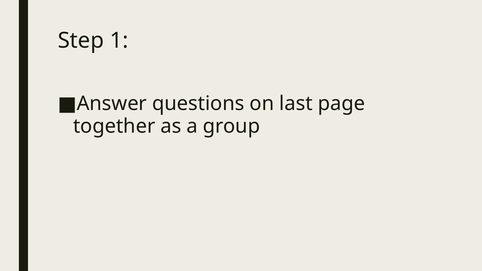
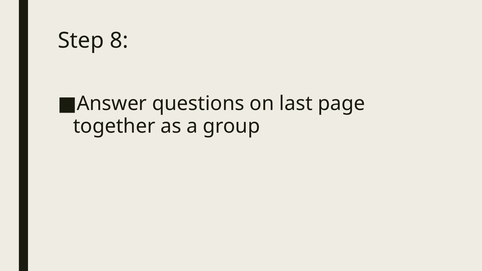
1: 1 -> 8 (119, 41)
